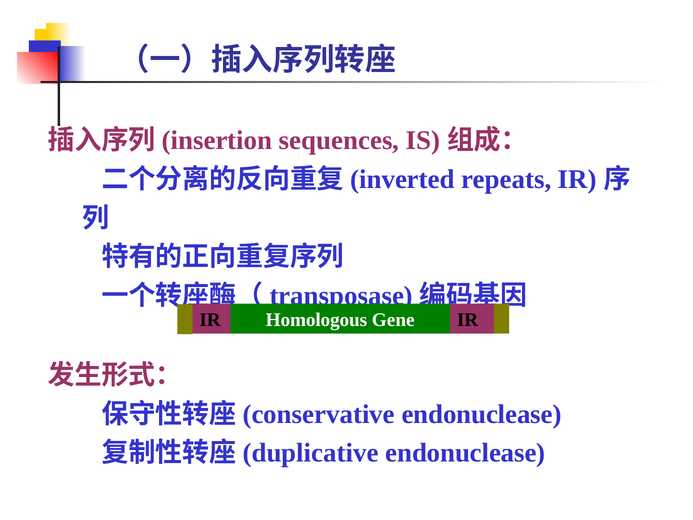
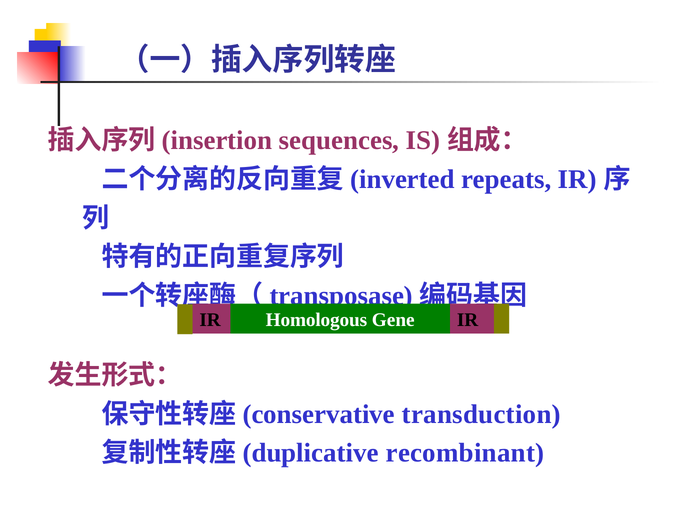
endonuclease: endonuclease -> transduction (481, 414)
endonuclease: endonuclease -> recombinant (465, 453)
